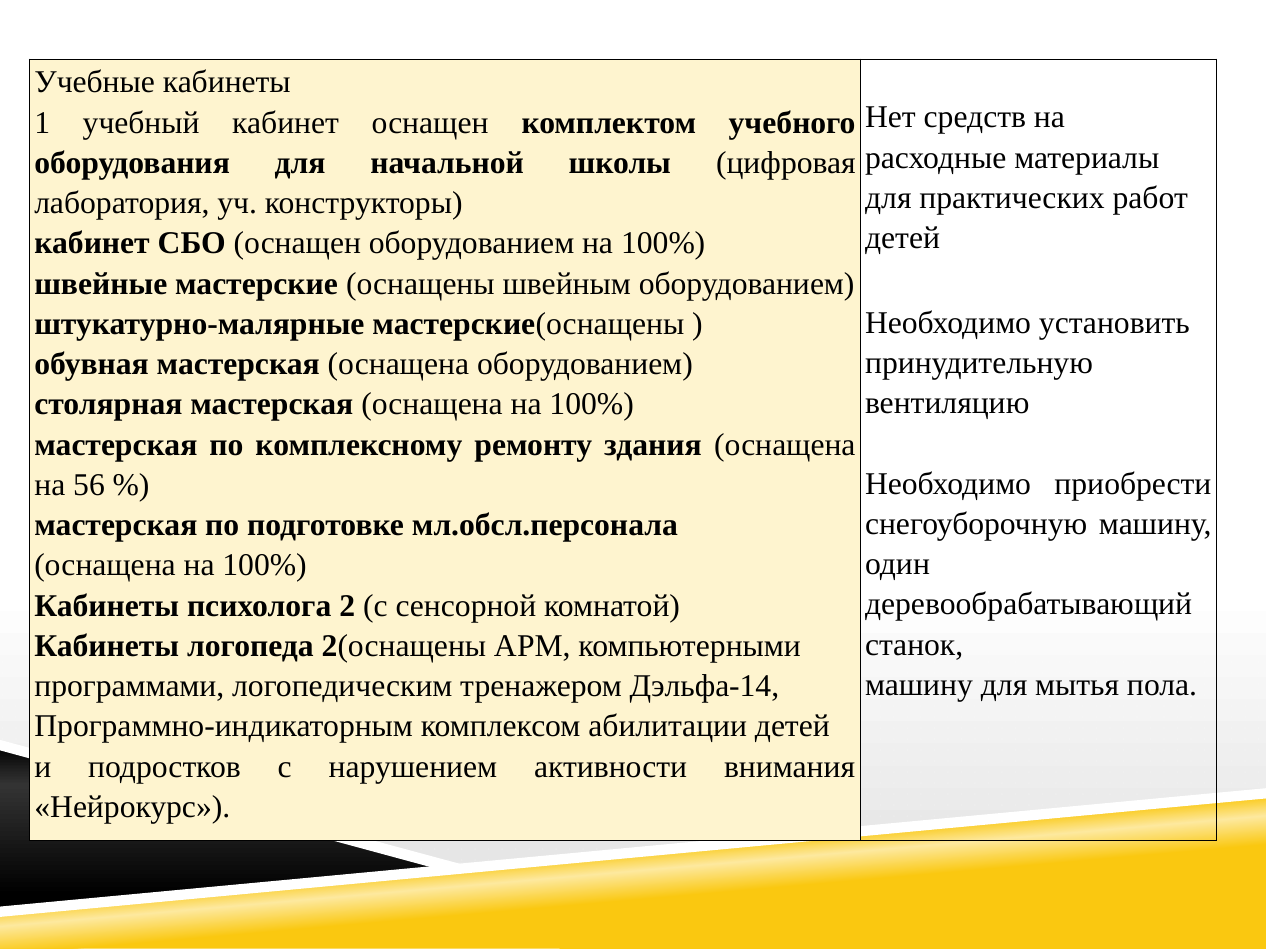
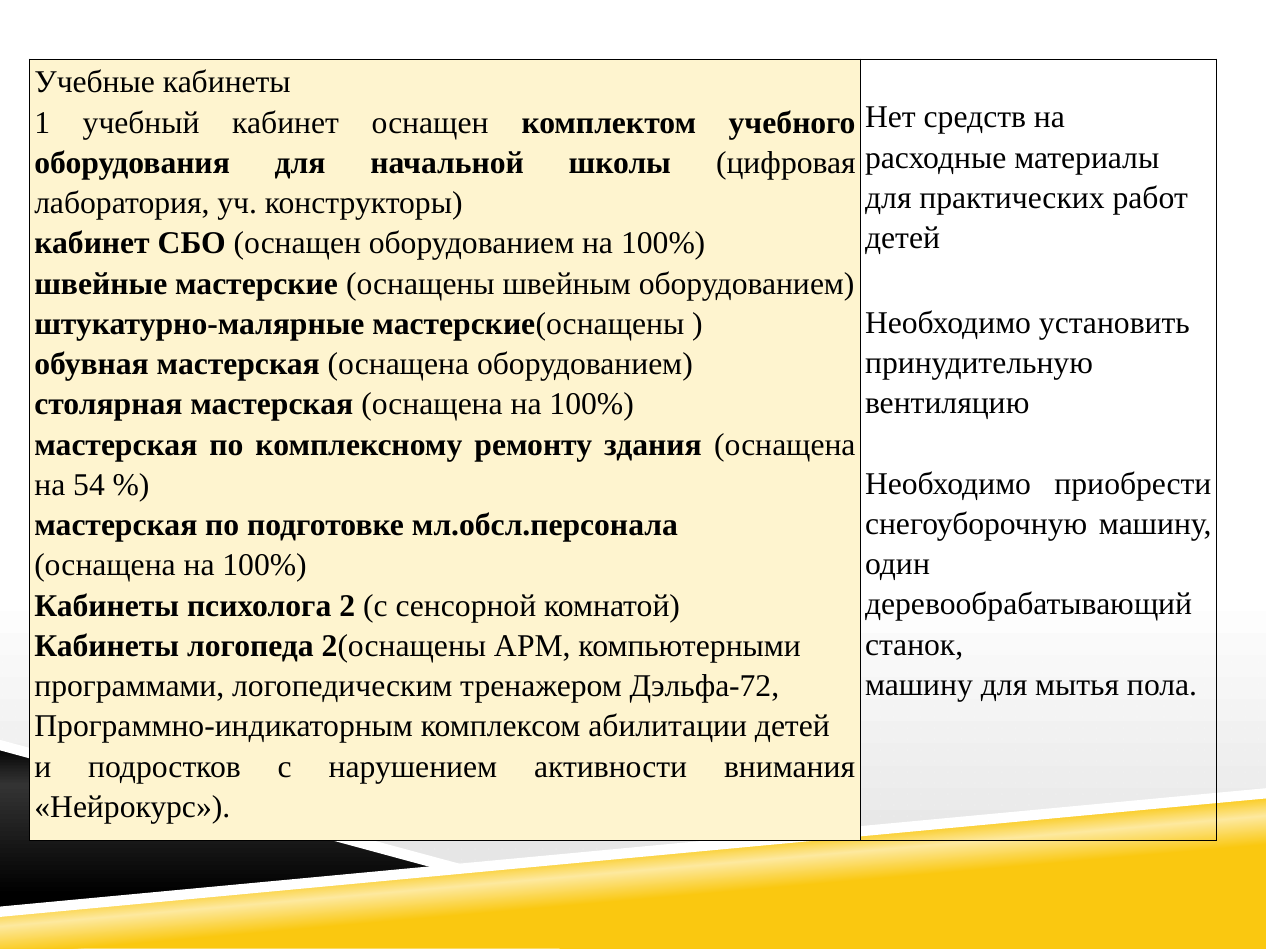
56: 56 -> 54 (89, 485)
Дэльфа-14: Дэльфа-14 -> Дэльфа-72 (704, 687)
